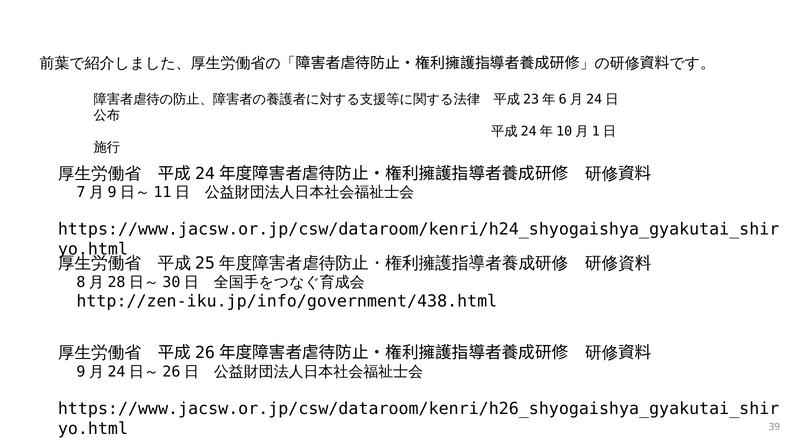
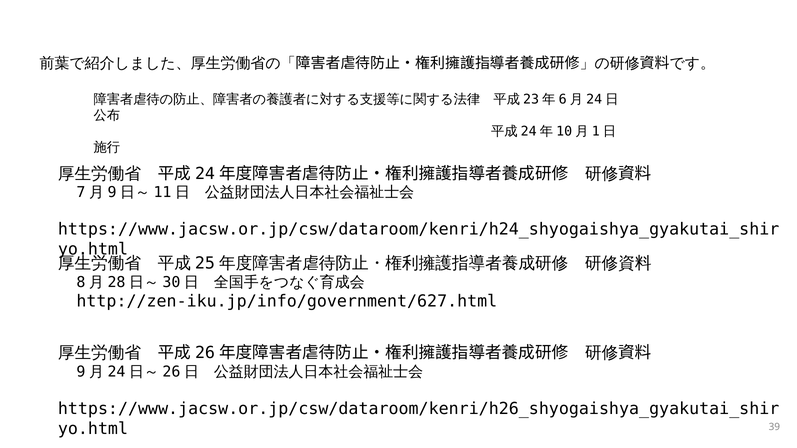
http://zen-iku.jp/info/government/438.html: http://zen-iku.jp/info/government/438.html -> http://zen-iku.jp/info/government/627.html (287, 301)
